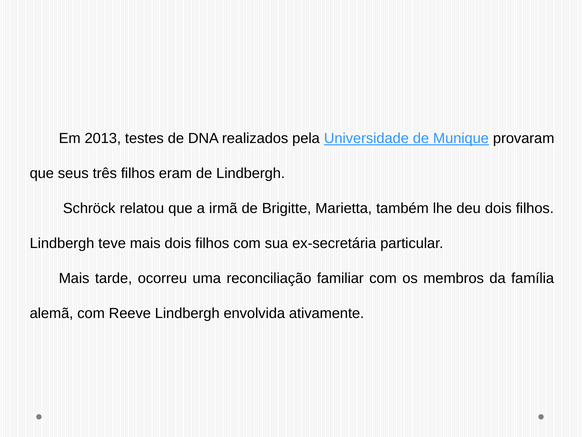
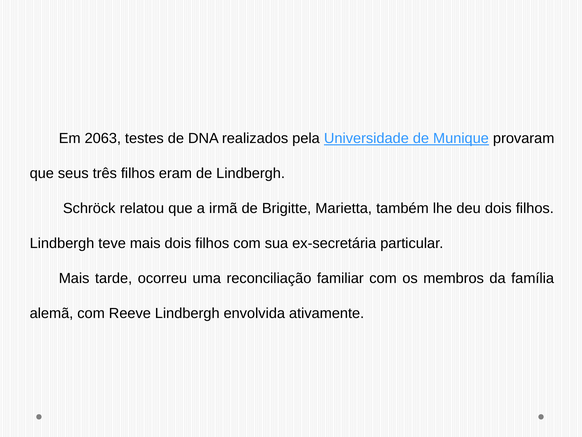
2013: 2013 -> 2063 (103, 138)
